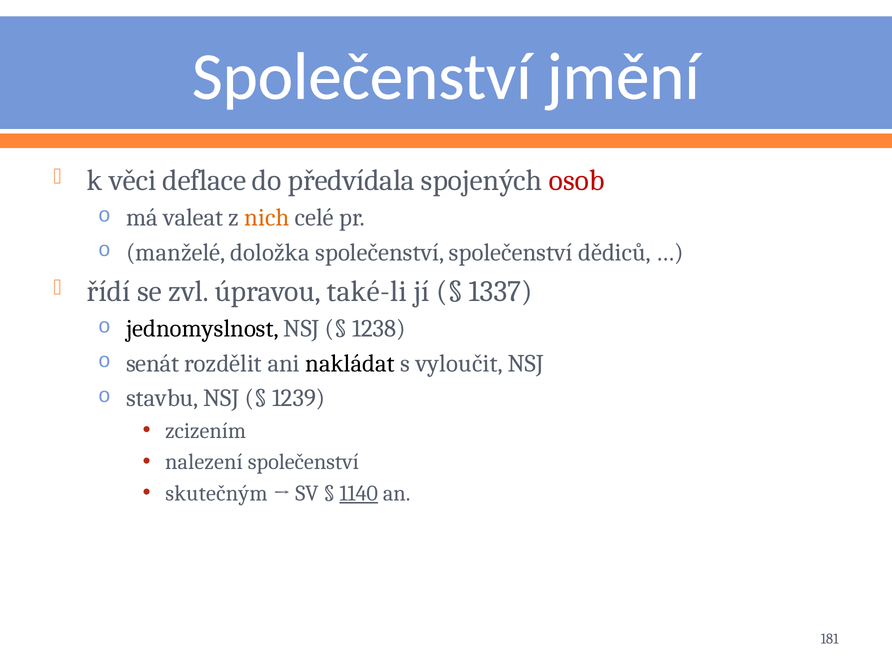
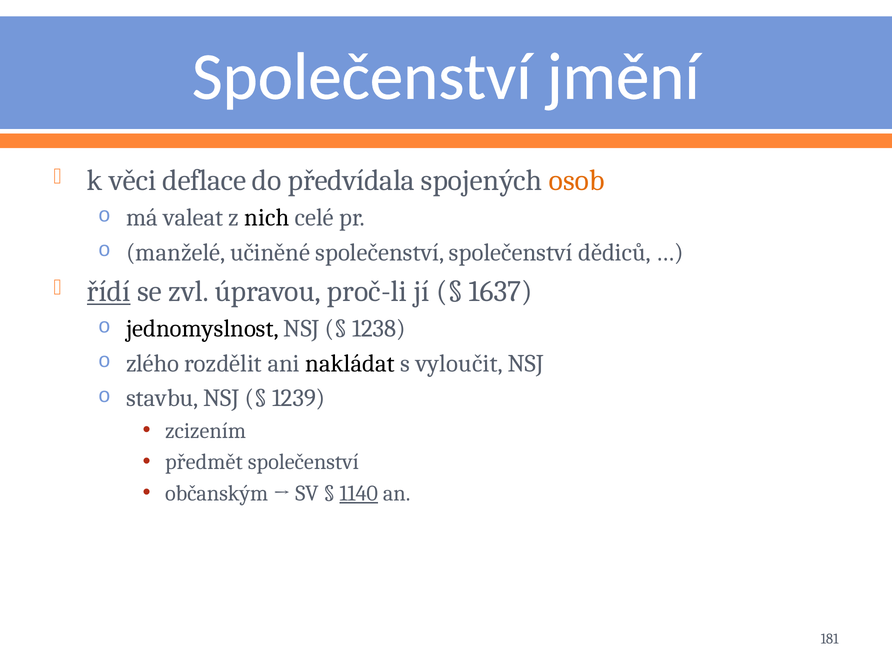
osob colour: red -> orange (577, 180)
nich colour: orange -> black (267, 218)
doložka: doložka -> učiněné (270, 253)
řídí underline: none -> present (109, 291)
také-li: také-li -> proč-li (367, 291)
1337: 1337 -> 1637 (501, 291)
senát: senát -> zlého (153, 364)
nalezení: nalezení -> předmět (204, 462)
skutečným: skutečným -> občanským (217, 493)
